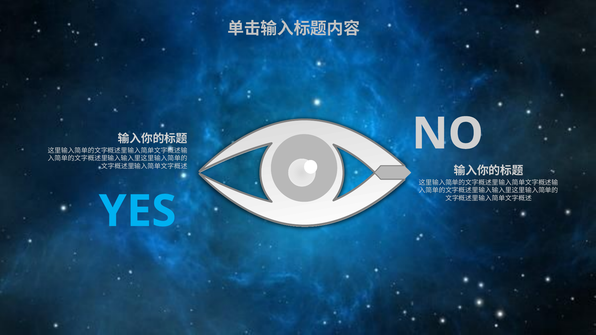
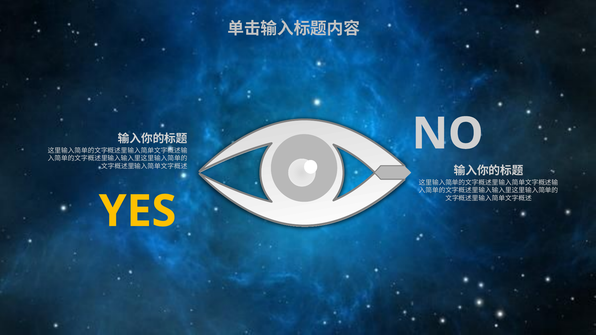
YES colour: light blue -> yellow (137, 211)
